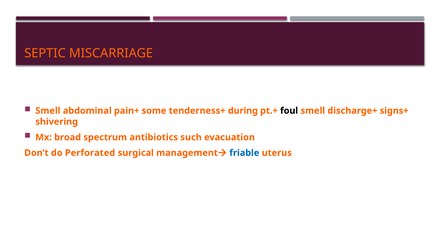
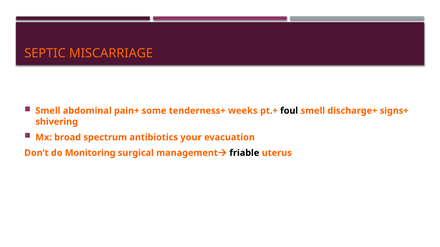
during: during -> weeks (243, 111)
such: such -> your (191, 138)
Perforated: Perforated -> Monitoring (90, 153)
friable colour: blue -> black (244, 153)
